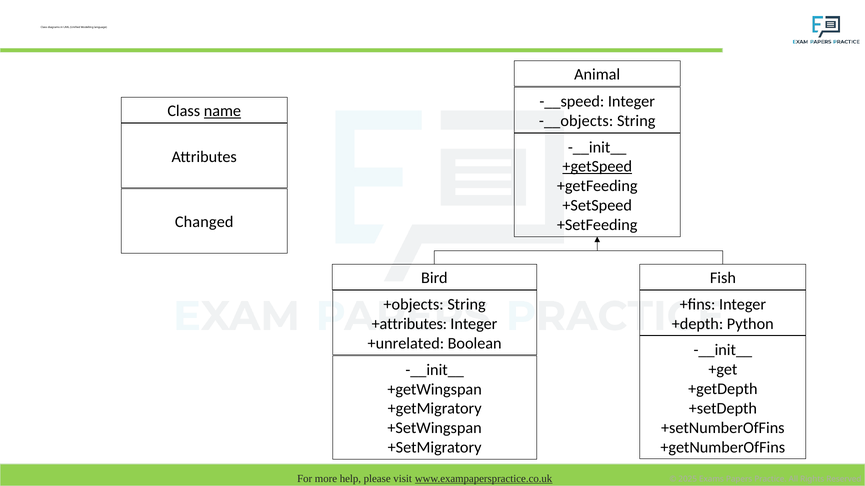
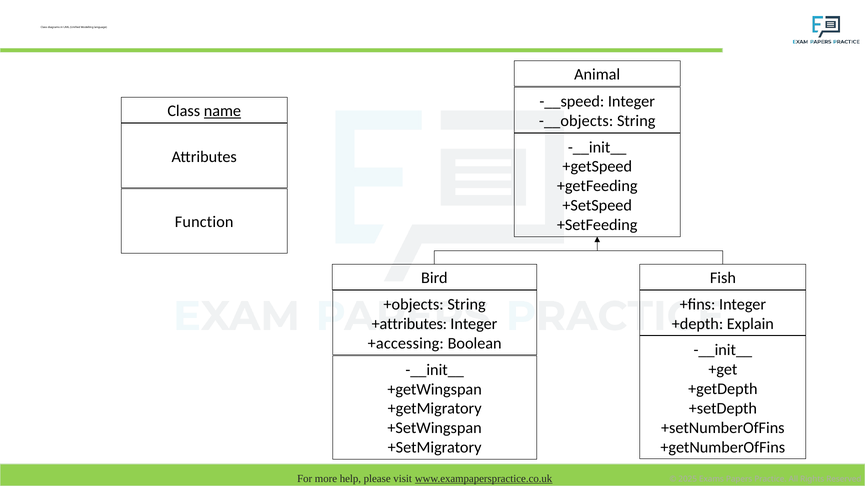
+getSpeed underline: present -> none (597, 167)
Changed: Changed -> Function (204, 222)
Python: Python -> Explain (750, 324)
+unrelated: +unrelated -> +accessing (406, 344)
